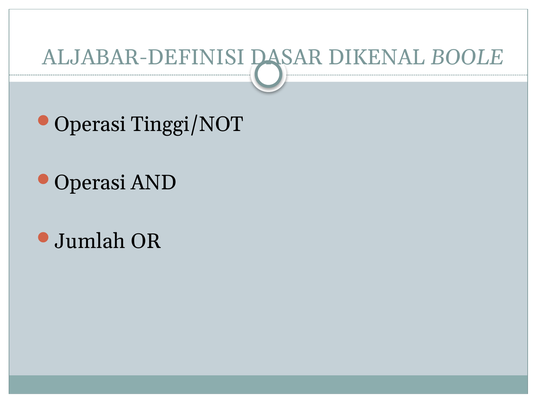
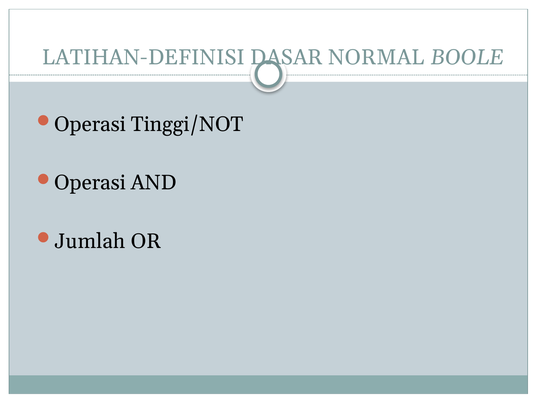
ALJABAR-DEFINISI: ALJABAR-DEFINISI -> LATIHAN-DEFINISI (144, 57)
DIKENAL: DIKENAL -> NORMAL (376, 57)
